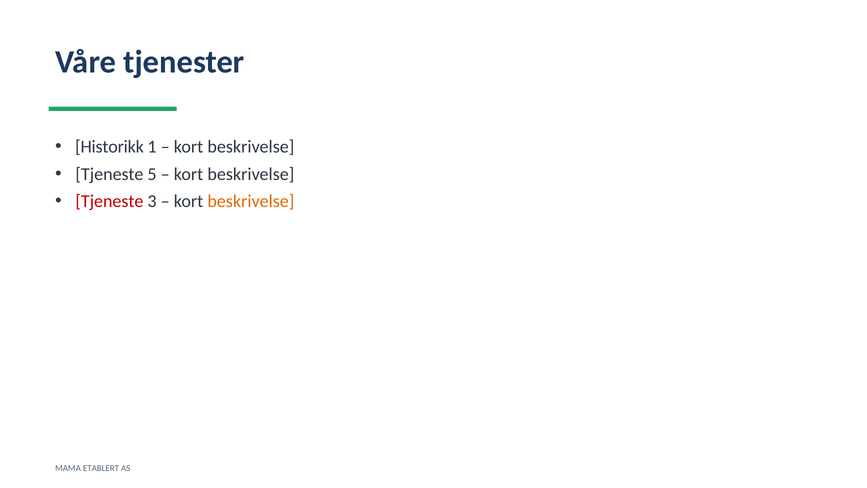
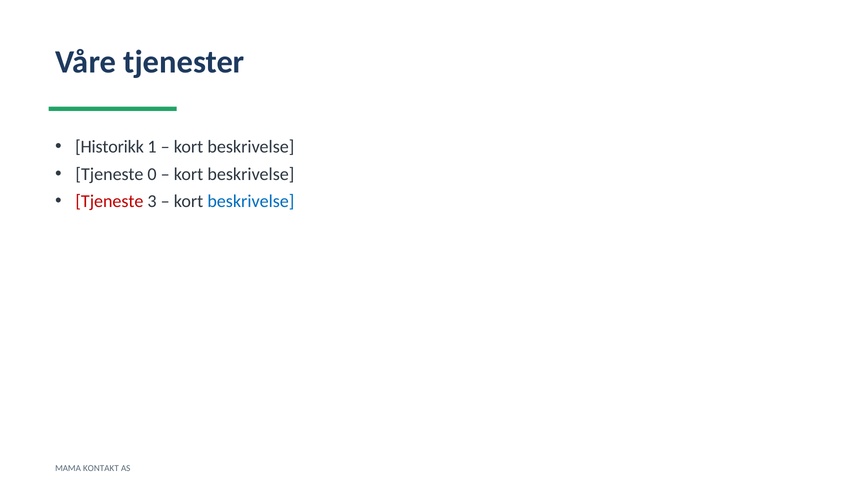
5: 5 -> 0 (152, 174)
beskrivelse colour: orange -> blue (251, 201)
ETABLERT: ETABLERT -> KONTAKT (101, 468)
